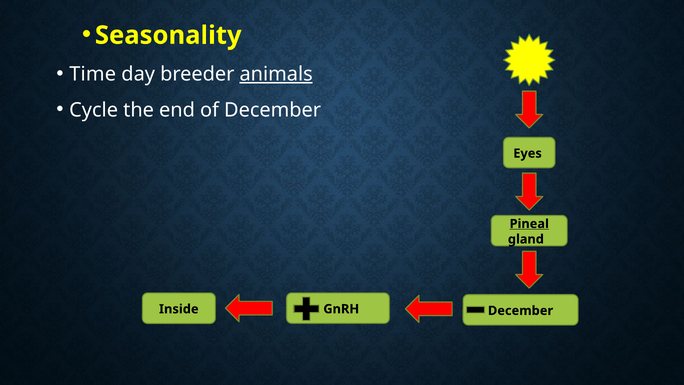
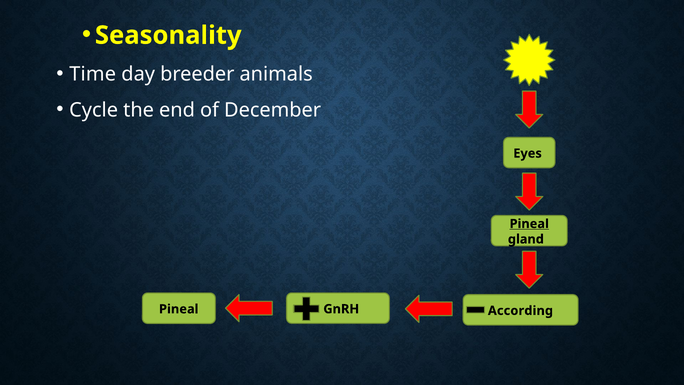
animals underline: present -> none (276, 74)
Inside: Inside -> Pineal (179, 309)
December: December -> According (520, 310)
